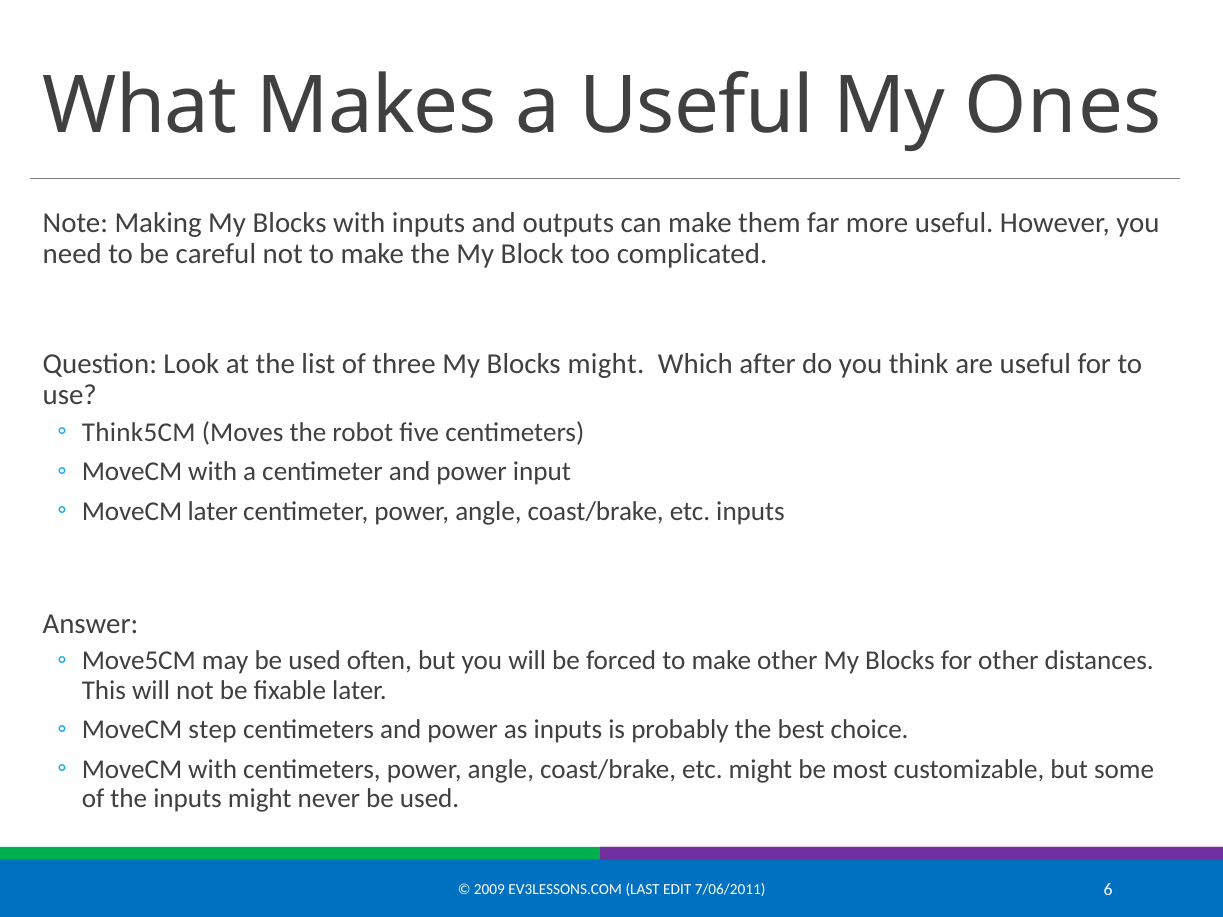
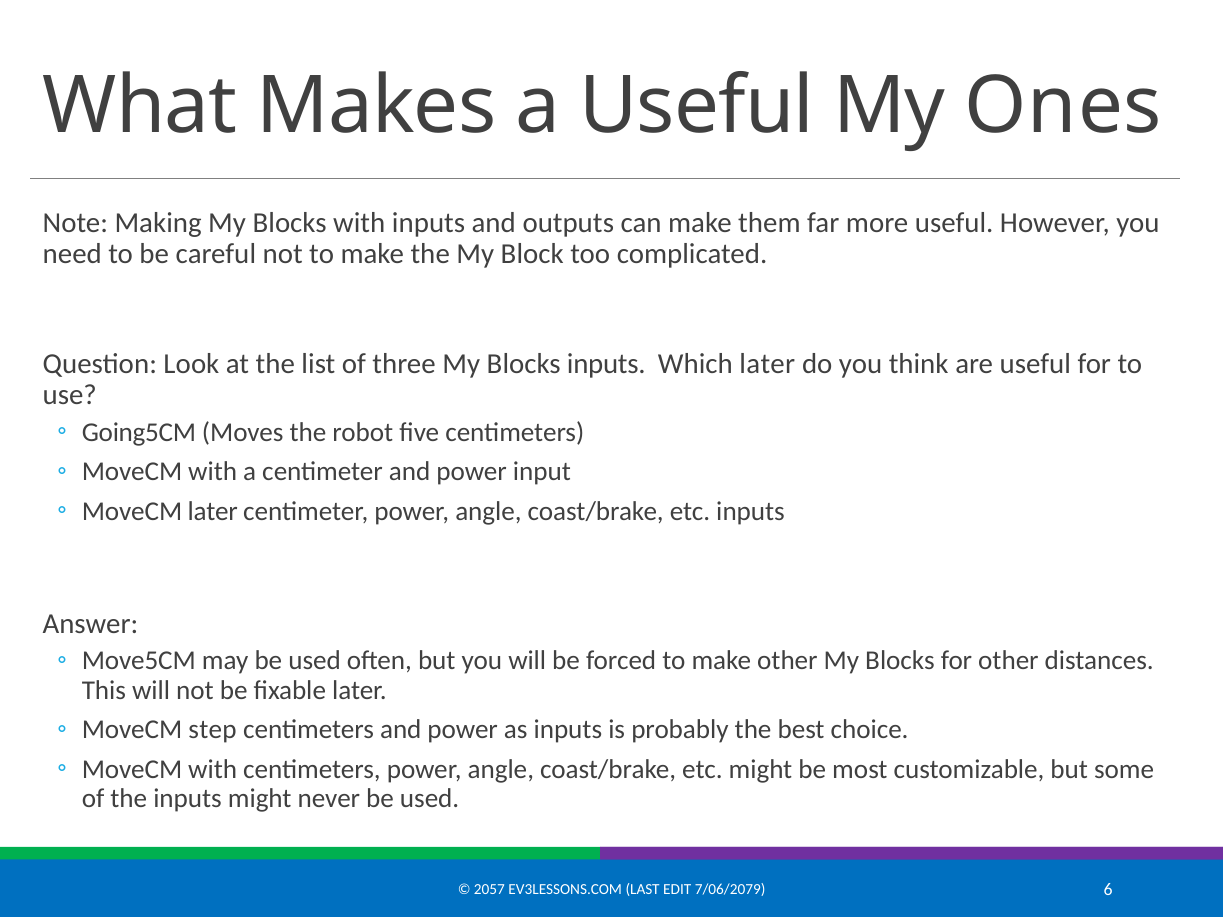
Blocks might: might -> inputs (606, 364)
Which after: after -> later (767, 364)
Think5CM: Think5CM -> Going5CM (139, 432)
2009: 2009 -> 2057 (489, 889)
7/06/2011: 7/06/2011 -> 7/06/2079 (730, 889)
